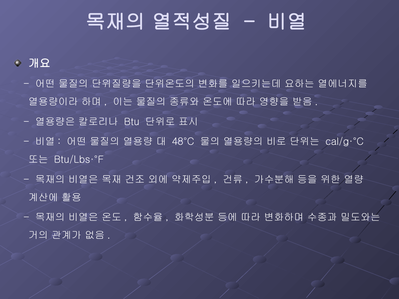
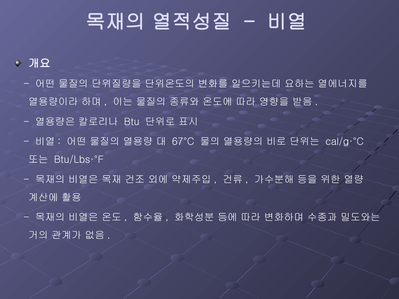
48°C: 48°C -> 67°C (183, 142)
